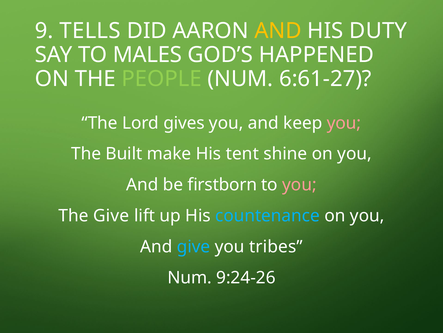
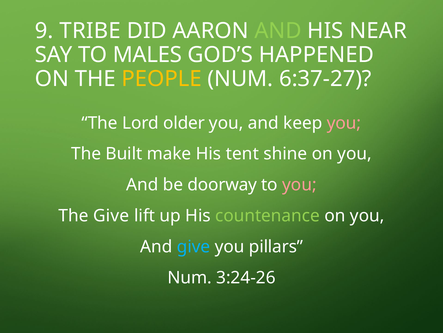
TELLS: TELLS -> TRIBE (90, 31)
AND colour: yellow -> light green (278, 31)
DUTY: DUTY -> NEAR (378, 31)
PEOPLE colour: light green -> yellow (162, 79)
6:61-27: 6:61-27 -> 6:37-27 (325, 79)
gives: gives -> older (184, 123)
firstborn: firstborn -> doorway (222, 185)
countenance colour: light blue -> light green (268, 215)
tribes: tribes -> pillars (276, 246)
9:24-26: 9:24-26 -> 3:24-26 (246, 277)
